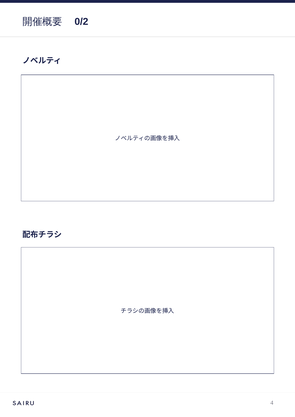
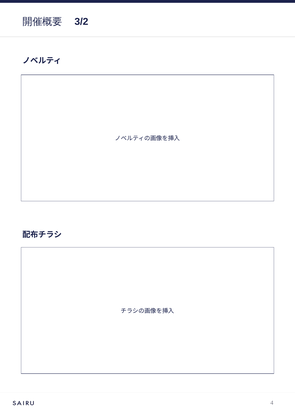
0/2: 0/2 -> 3/2 (81, 22)
